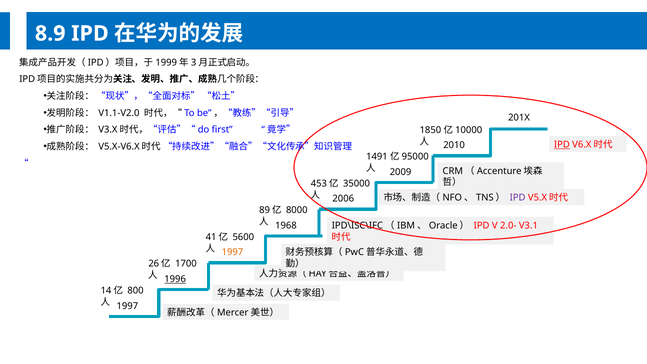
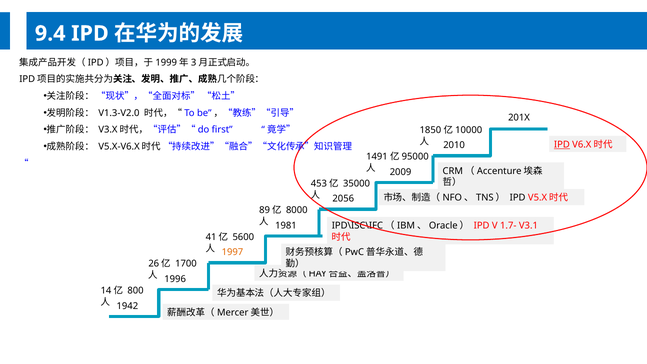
8.9: 8.9 -> 9.4 (50, 34)
V1.1-V2.0: V1.1-V2.0 -> V1.3-V2.0 (119, 113)
IPD colour: purple -> black (518, 198)
2006: 2006 -> 2056 (343, 199)
2.0-: 2.0- -> 1.7- (508, 226)
1968: 1968 -> 1981 (286, 226)
1996 underline: present -> none (175, 279)
1997: 1997 -> 1942 (127, 306)
